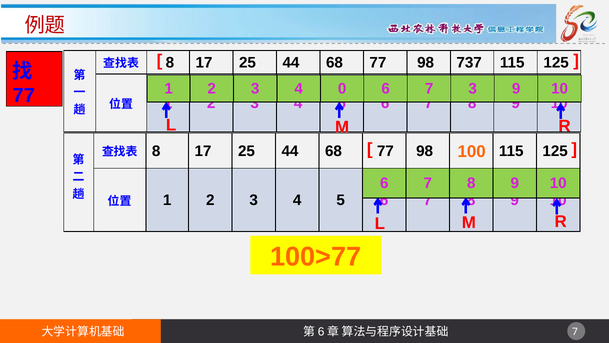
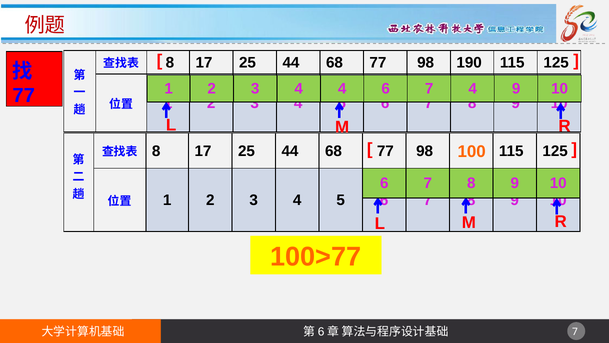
737: 737 -> 190 (469, 62)
4 0: 0 -> 4 (342, 89)
7 3: 3 -> 4 (473, 89)
